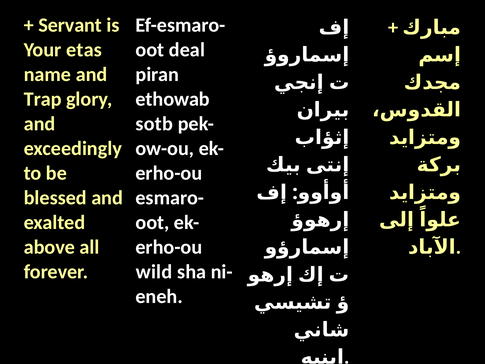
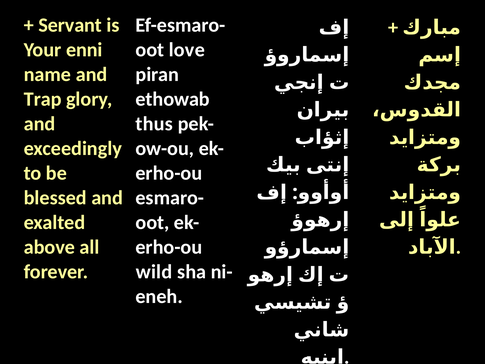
etas: etas -> enni (84, 50)
deal: deal -> love (187, 50)
sotb: sotb -> thus (154, 124)
